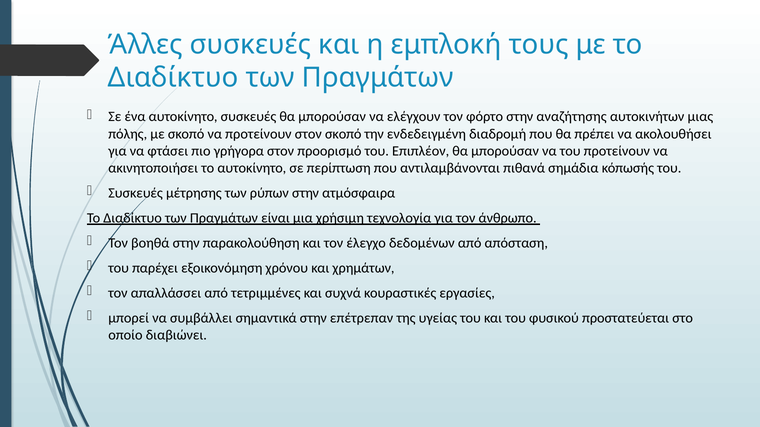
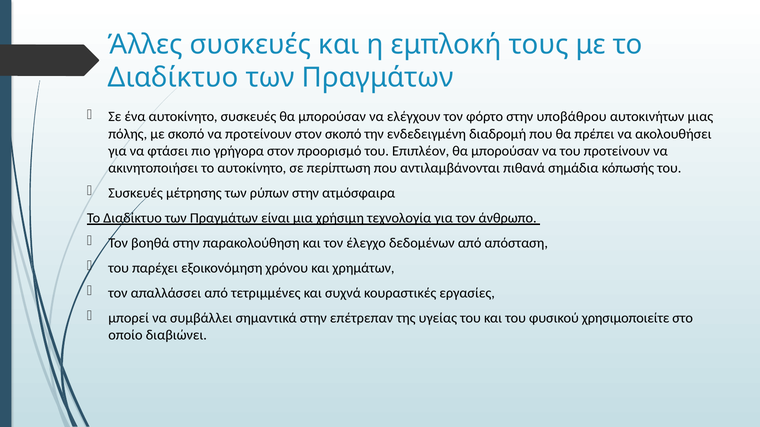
αναζήτησης: αναζήτησης -> υποβάθρου (572, 117)
προστατεύεται: προστατεύεται -> χρησιμοποιείτε (626, 318)
